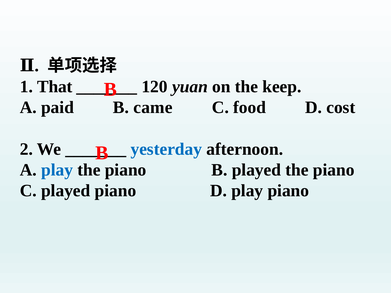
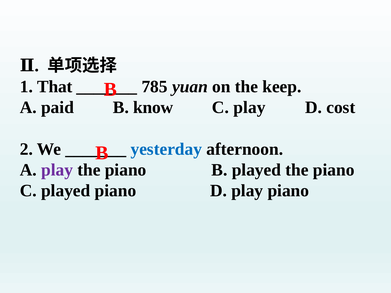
120: 120 -> 785 (155, 87)
came: came -> know (153, 107)
C food: food -> play (249, 107)
play colour: blue -> purple (57, 170)
